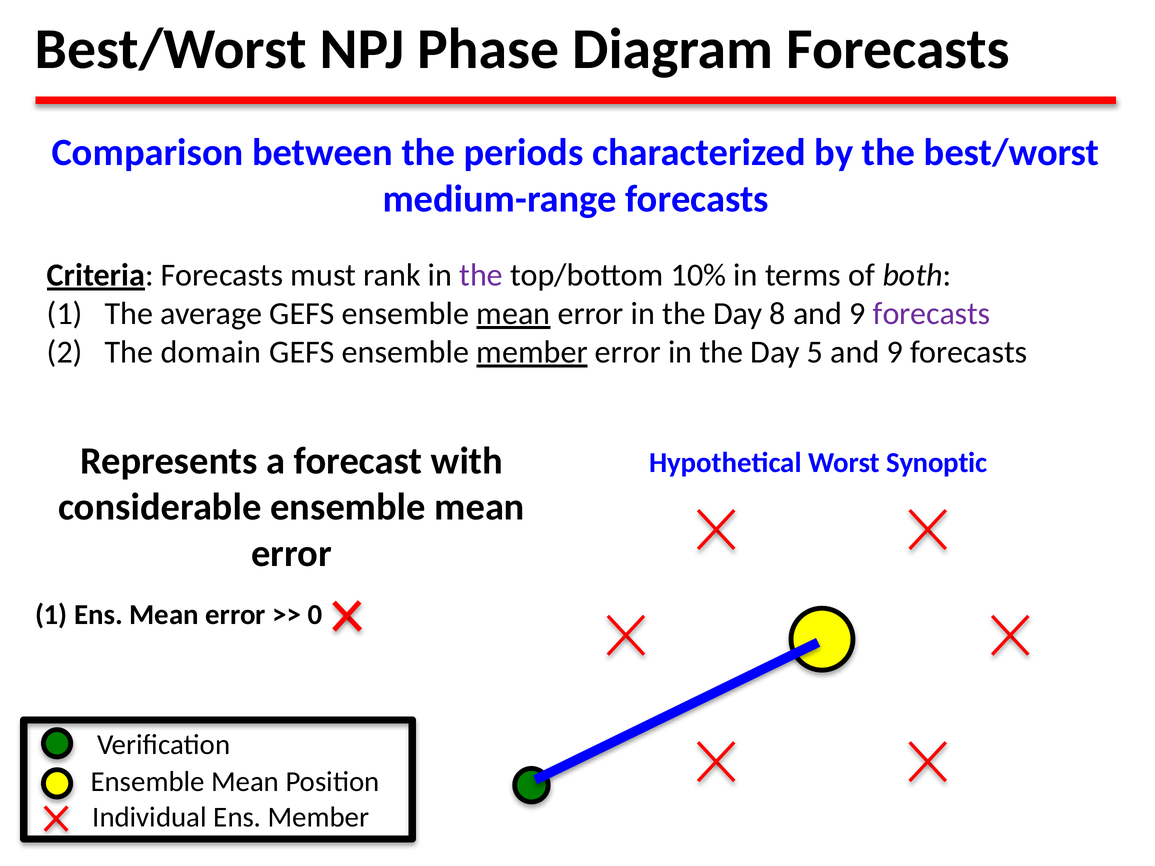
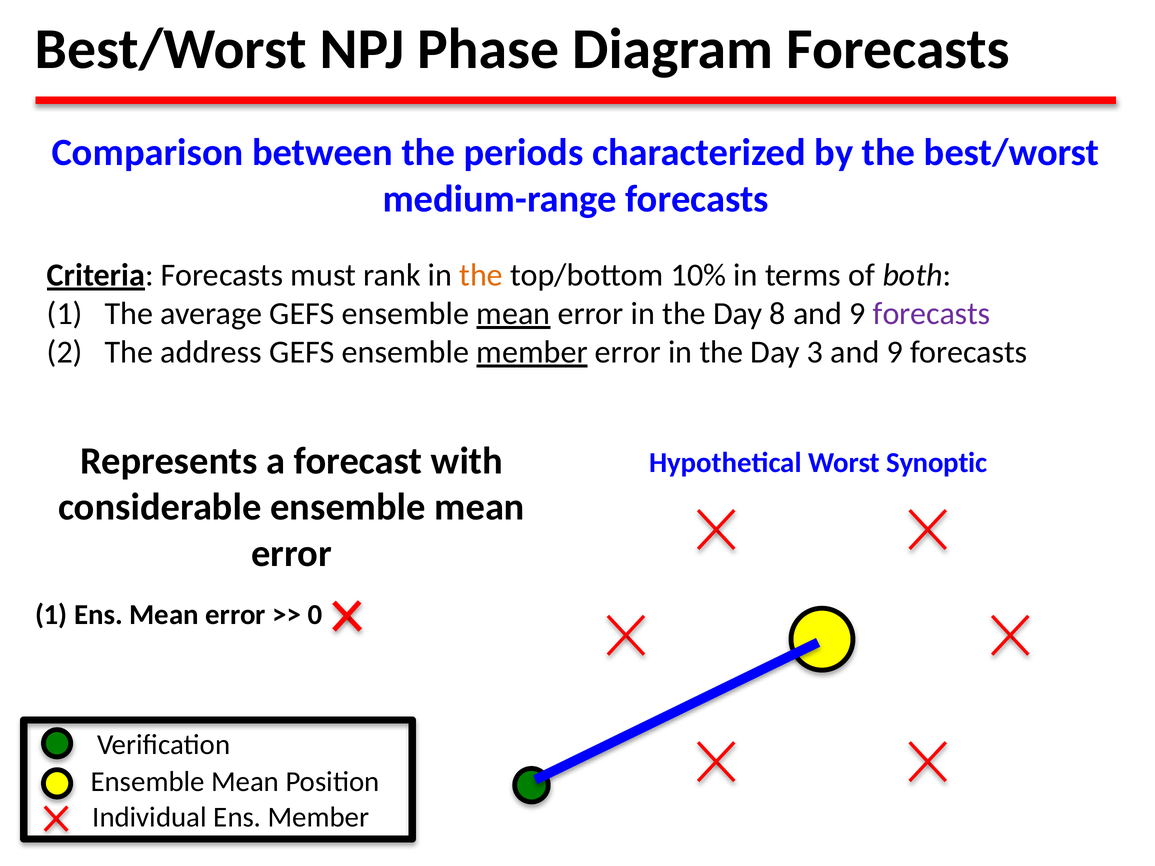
the colour: purple -> orange (481, 275)
domain: domain -> address (211, 352)
5: 5 -> 3 (815, 352)
